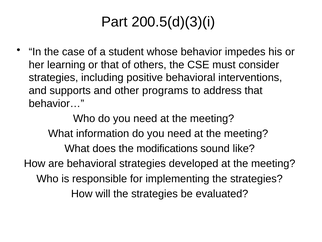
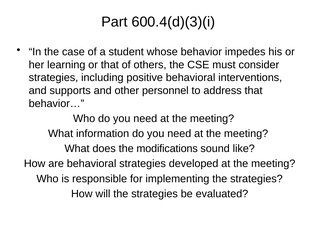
200.5(d)(3)(i: 200.5(d)(3)(i -> 600.4(d)(3)(i (173, 22)
programs: programs -> personnel (165, 90)
